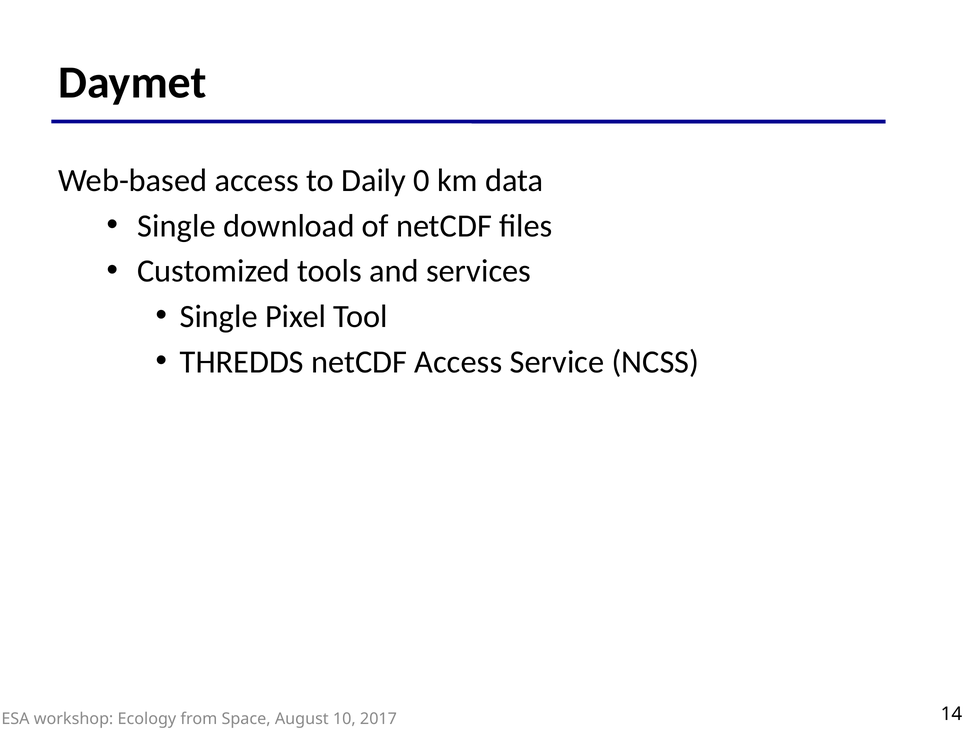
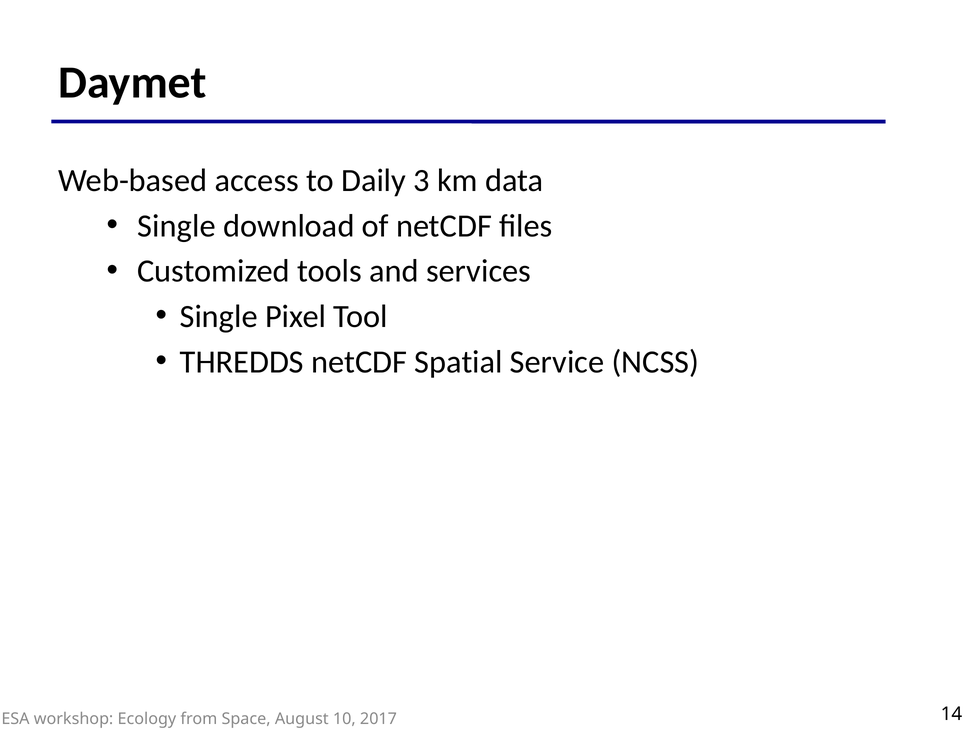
0: 0 -> 3 (422, 180)
netCDF Access: Access -> Spatial (458, 362)
